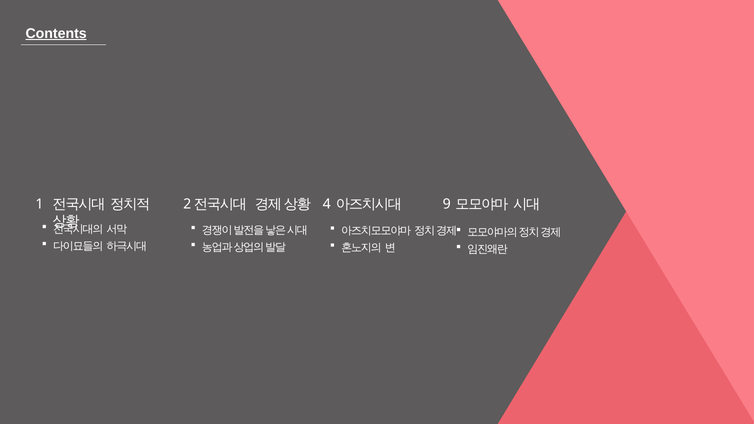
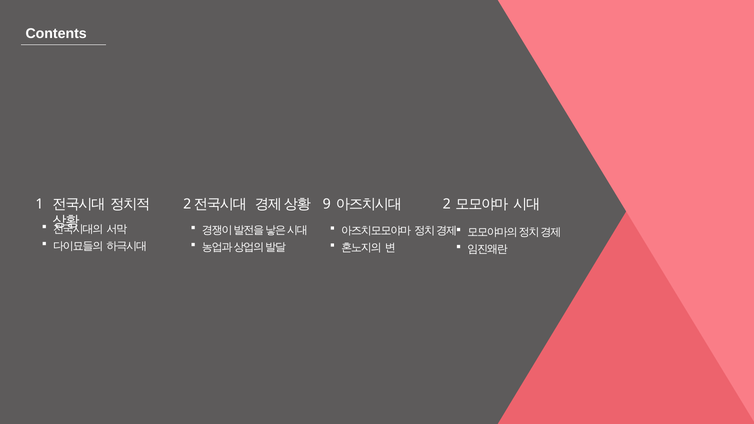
Contents underline: present -> none (56, 34)
4: 4 -> 9 (327, 204)
9: 9 -> 2 (447, 204)
